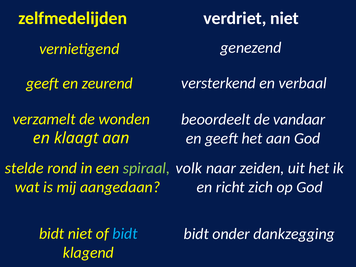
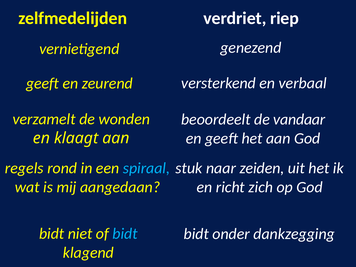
verdriet niet: niet -> riep (284, 18)
stelde: stelde -> regels (24, 168)
spiraal colour: light green -> light blue (146, 168)
volk: volk -> stuk (189, 168)
